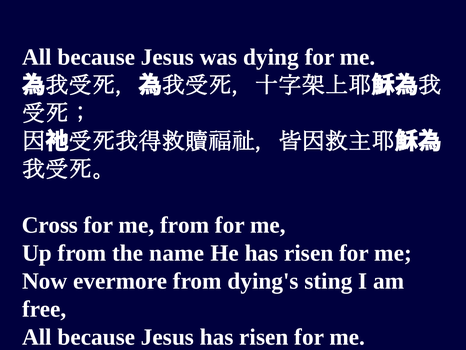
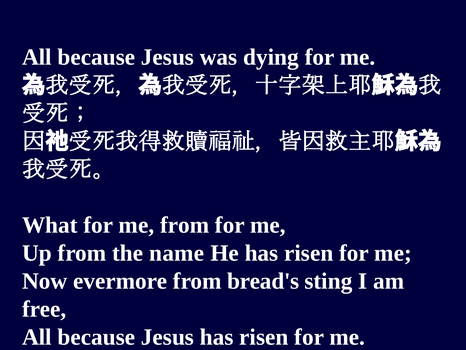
Cross: Cross -> What (50, 225)
dying's: dying's -> bread's (263, 281)
